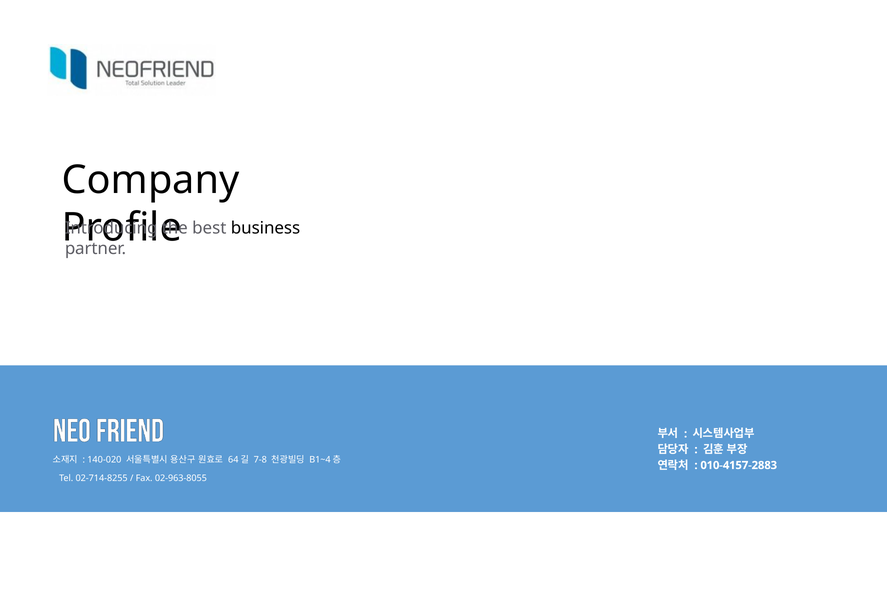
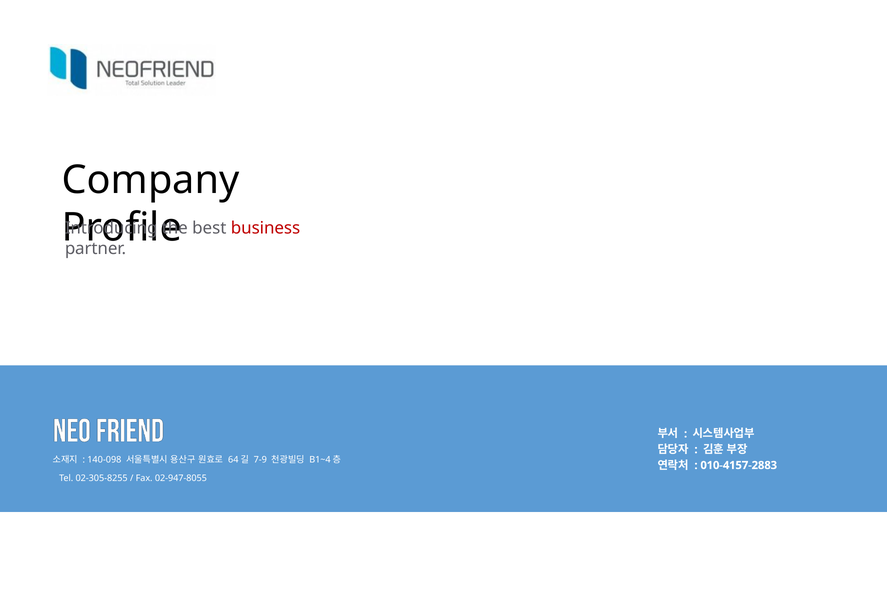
business colour: black -> red (266, 228)
140-020: 140-020 -> 140-098 (104, 459)
7-8: 7-8 -> 7-9 (260, 459)
02-714-8255: 02-714-8255 -> 02-305-8255 (102, 478)
02-963-8055: 02-963-8055 -> 02-947-8055 (181, 478)
